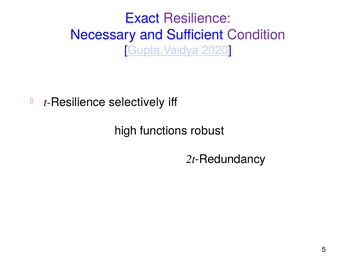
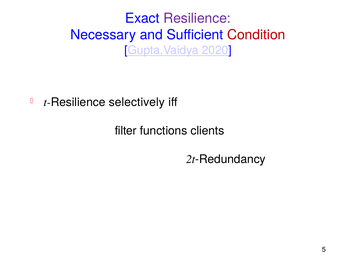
Condition colour: purple -> red (256, 35)
high: high -> filter (126, 131)
robust: robust -> clients (207, 131)
